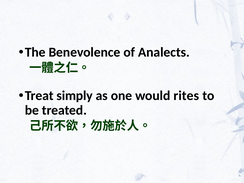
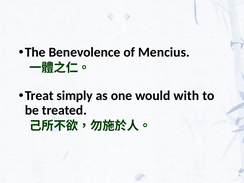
Analects: Analects -> Mencius (164, 52)
rites: rites -> with (186, 96)
